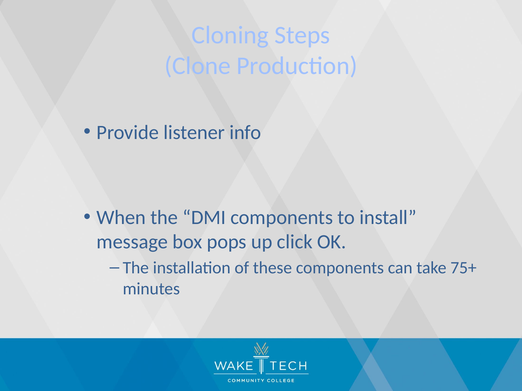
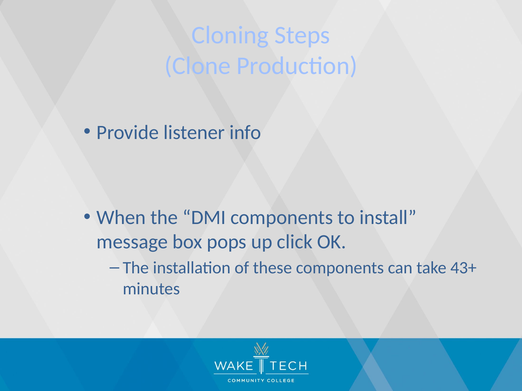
75+: 75+ -> 43+ (463, 268)
